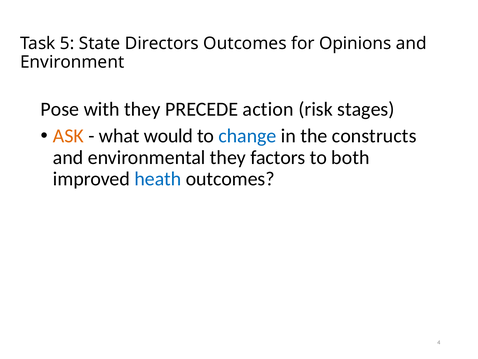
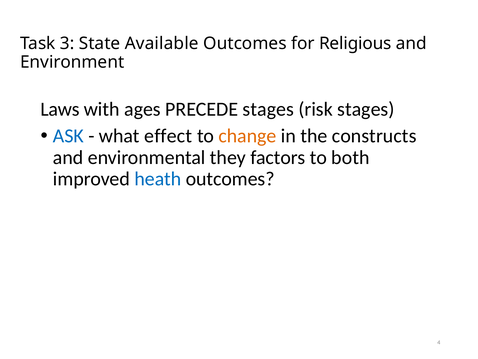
5: 5 -> 3 (67, 43)
Directors: Directors -> Available (162, 43)
Opinions: Opinions -> Religious (355, 43)
Pose: Pose -> Laws (60, 109)
with they: they -> ages (142, 109)
PRECEDE action: action -> stages (268, 109)
ASK colour: orange -> blue (68, 136)
would: would -> effect (168, 136)
change colour: blue -> orange (247, 136)
